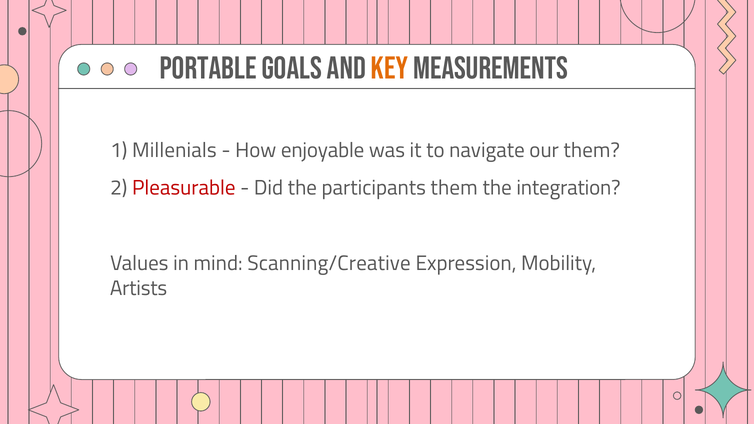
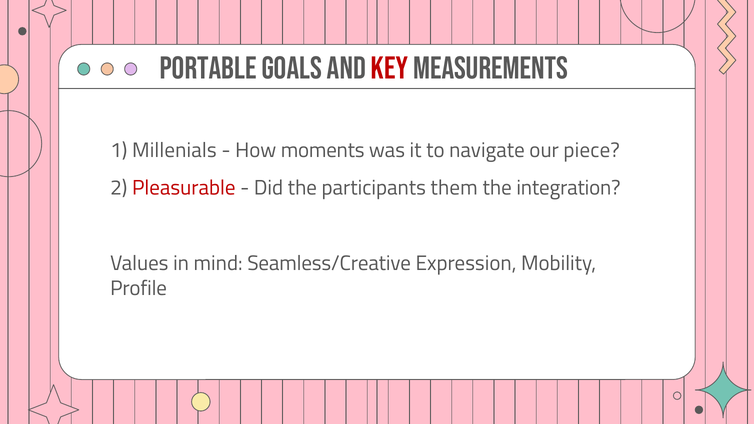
Key colour: orange -> red (390, 68)
enjoyable: enjoyable -> moments (323, 150)
our them: them -> piece (592, 150)
Scanning/Creative: Scanning/Creative -> Seamless/Creative (329, 263)
Artists: Artists -> Profile (139, 289)
